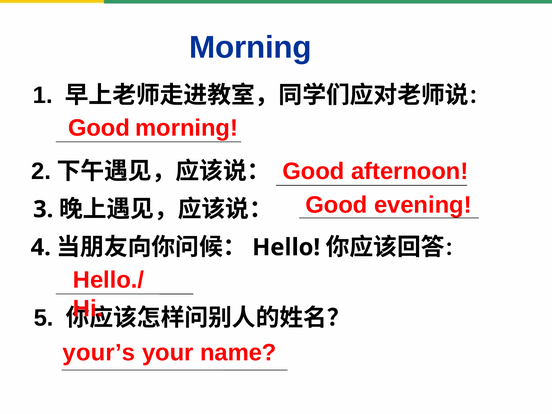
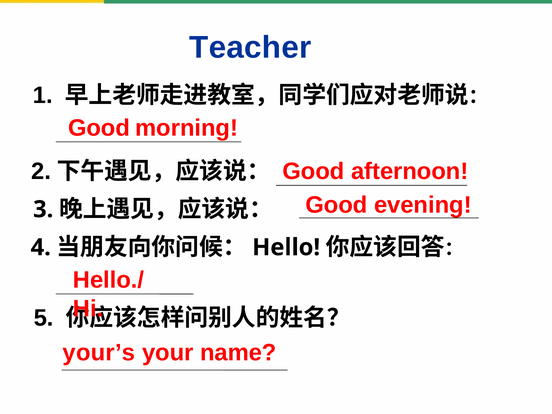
Morning: Morning -> Teacher (250, 48)
